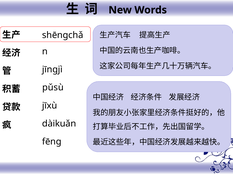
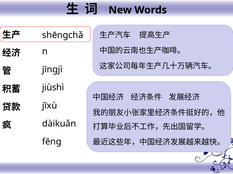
pǔsù: pǔsù -> jiùshì (53, 88)
